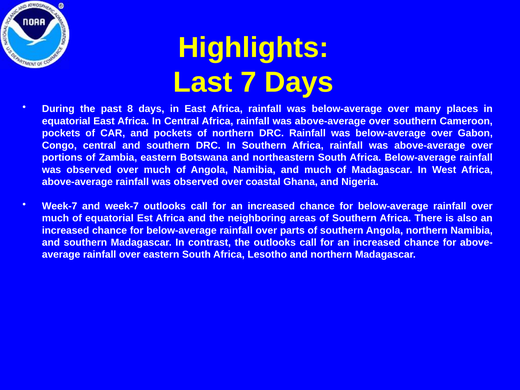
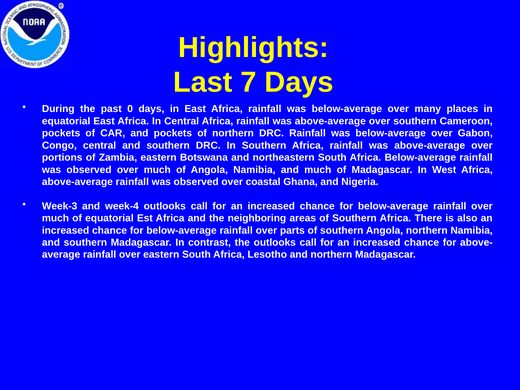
8: 8 -> 0 (130, 109)
Week-7: Week-7 -> Week-3 (60, 206)
and week-7: week-7 -> week-4 (122, 206)
